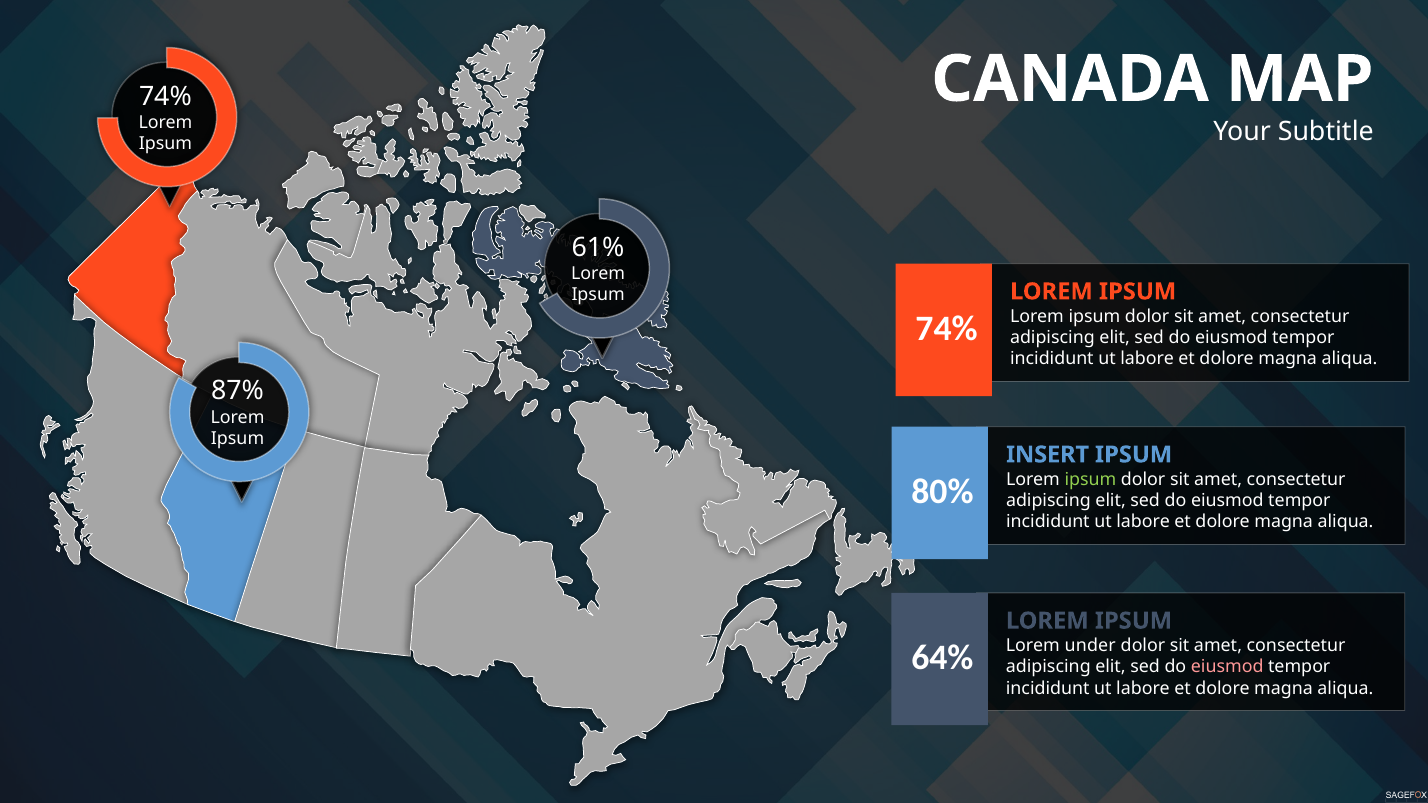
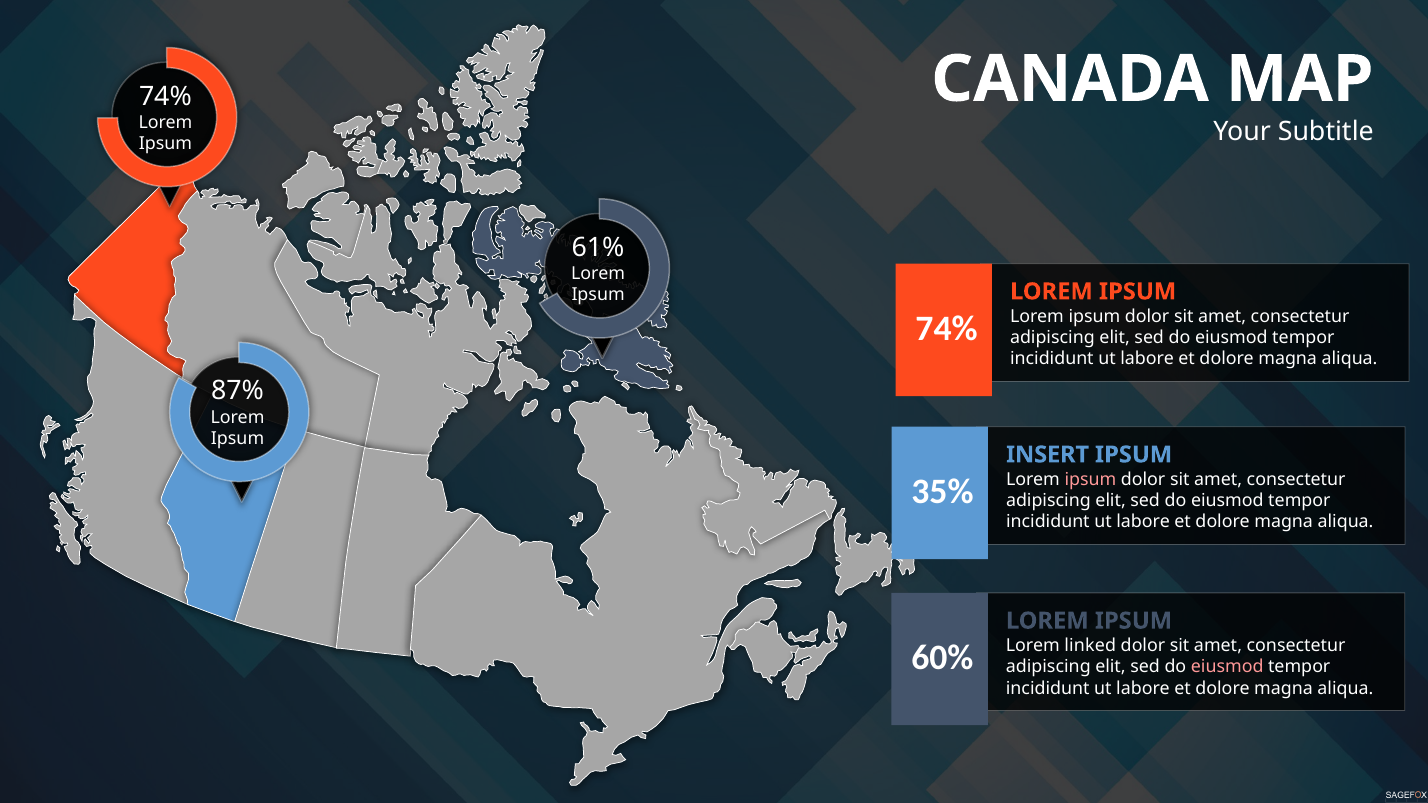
ipsum colour: light green -> pink (1090, 479)
80%: 80% -> 35% (943, 492)
under: under -> linked (1090, 646)
64%: 64% -> 60% (942, 658)
